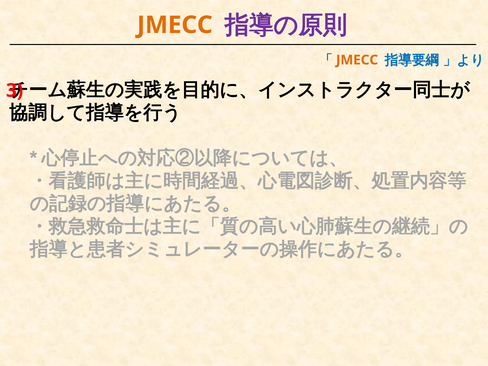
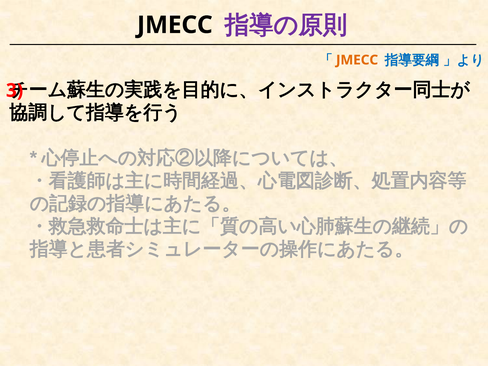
JMECC colour: orange -> black (175, 25)
